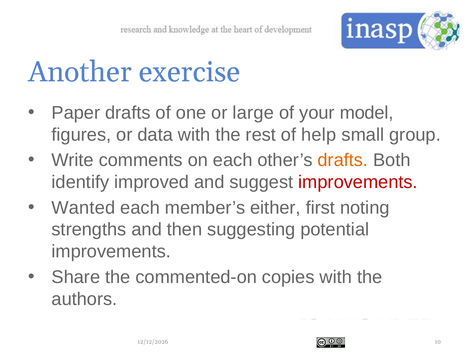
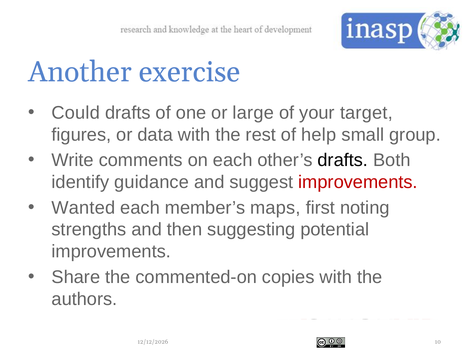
Paper: Paper -> Could (76, 113)
model: model -> target (366, 113)
drafts colour: orange -> black (343, 160)
improved: improved -> guidance (152, 182)
either: either -> maps (275, 208)
